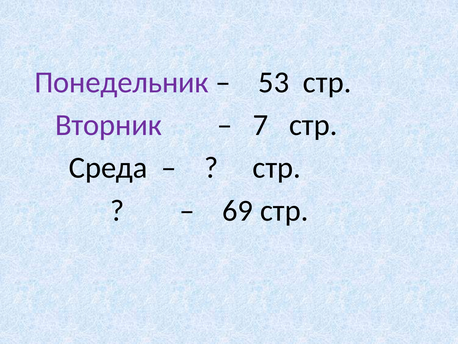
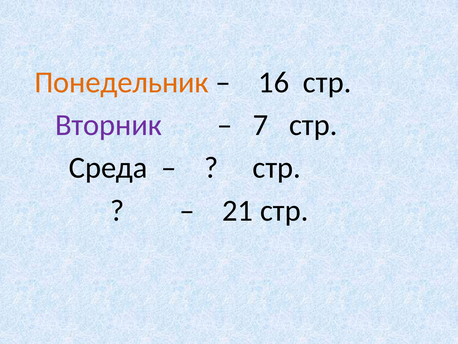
Понедельник colour: purple -> orange (122, 82)
53: 53 -> 16 (274, 82)
69: 69 -> 21 (238, 210)
